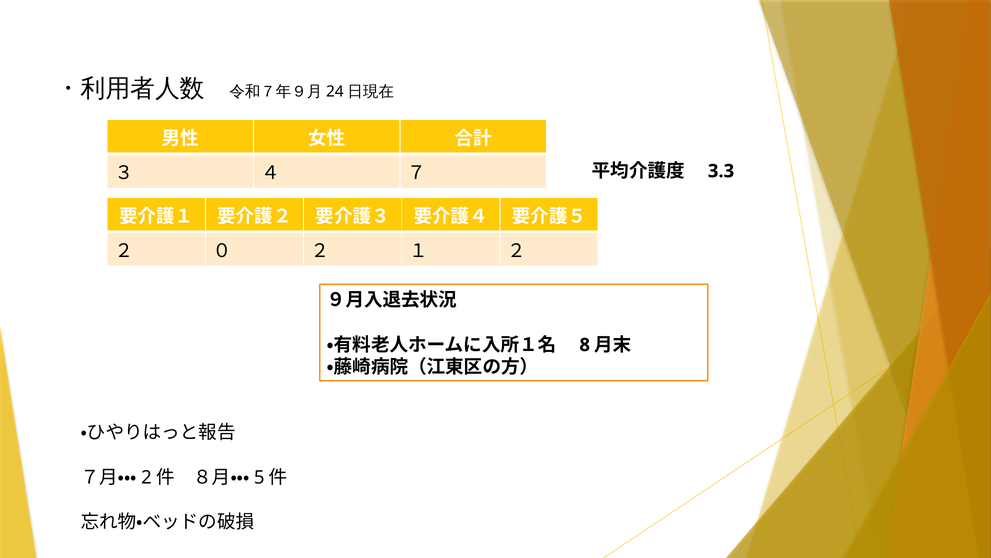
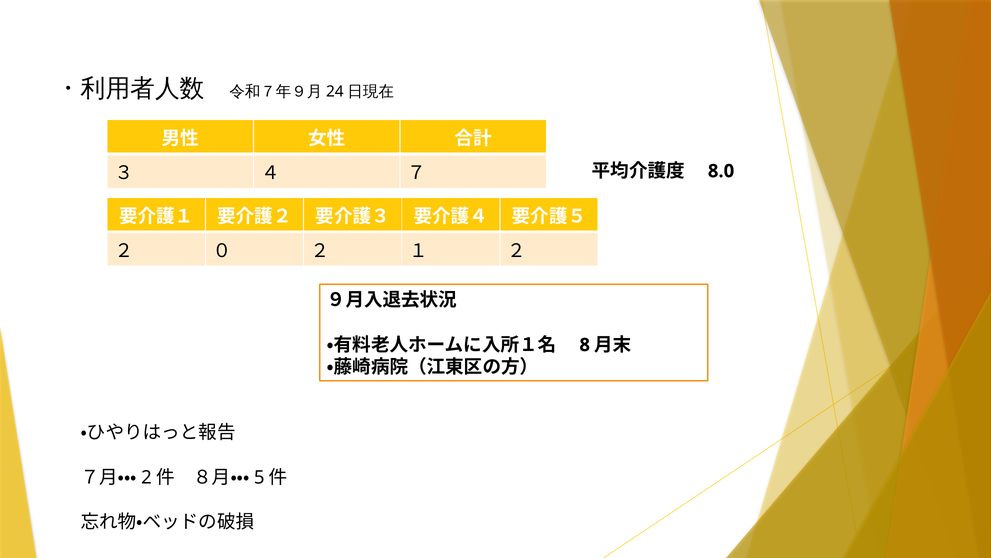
3.3: 3.3 -> 8.0 (721, 171)
